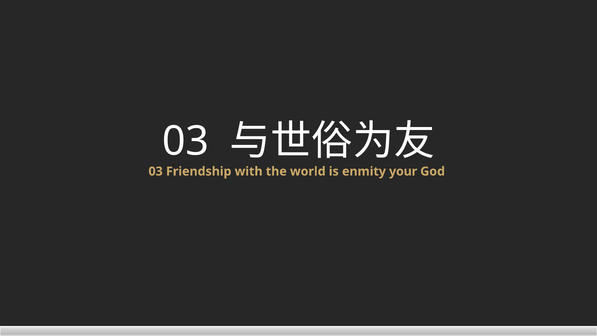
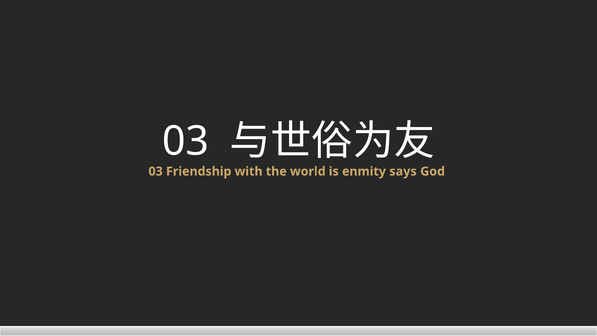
your: your -> says (403, 171)
